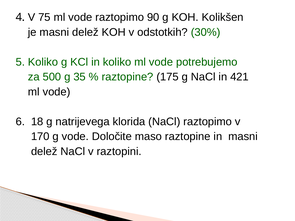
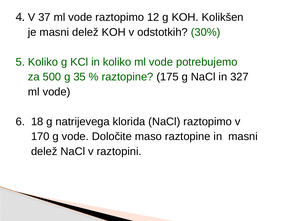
75: 75 -> 37 (44, 17)
90: 90 -> 12 (153, 17)
421: 421 -> 327 (239, 77)
